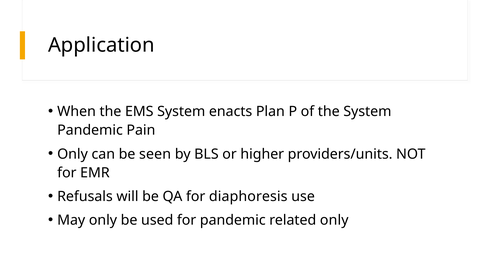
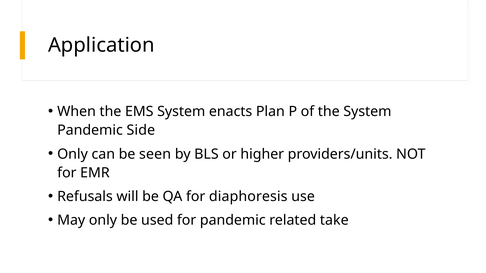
Pain: Pain -> Side (141, 131)
related only: only -> take (334, 221)
